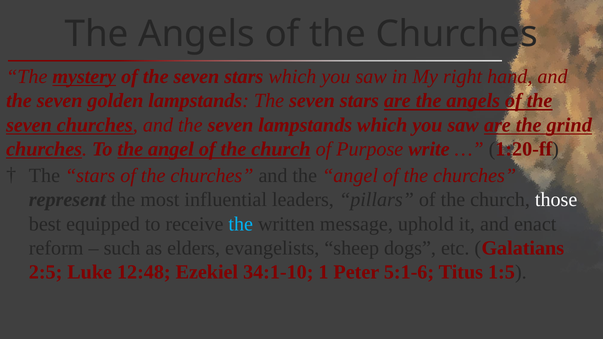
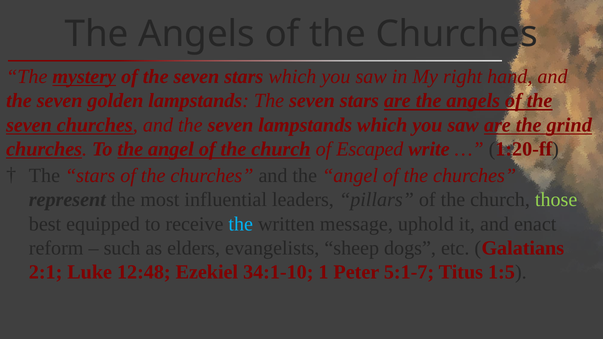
Purpose: Purpose -> Escaped (370, 149)
those colour: white -> light green (556, 200)
2:5: 2:5 -> 2:1 (46, 272)
5:1-6: 5:1-6 -> 5:1-7 (409, 272)
